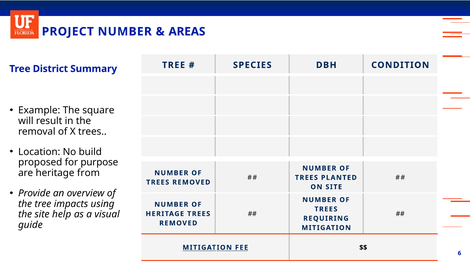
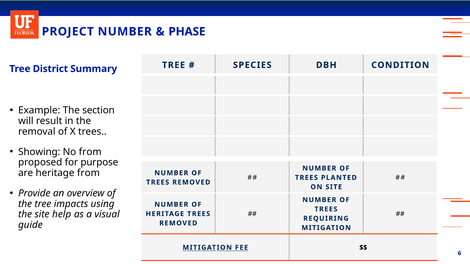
AREAS: AREAS -> PHASE (187, 32)
square: square -> section (98, 110)
Location: Location -> Showing (39, 152)
No build: build -> from (90, 152)
